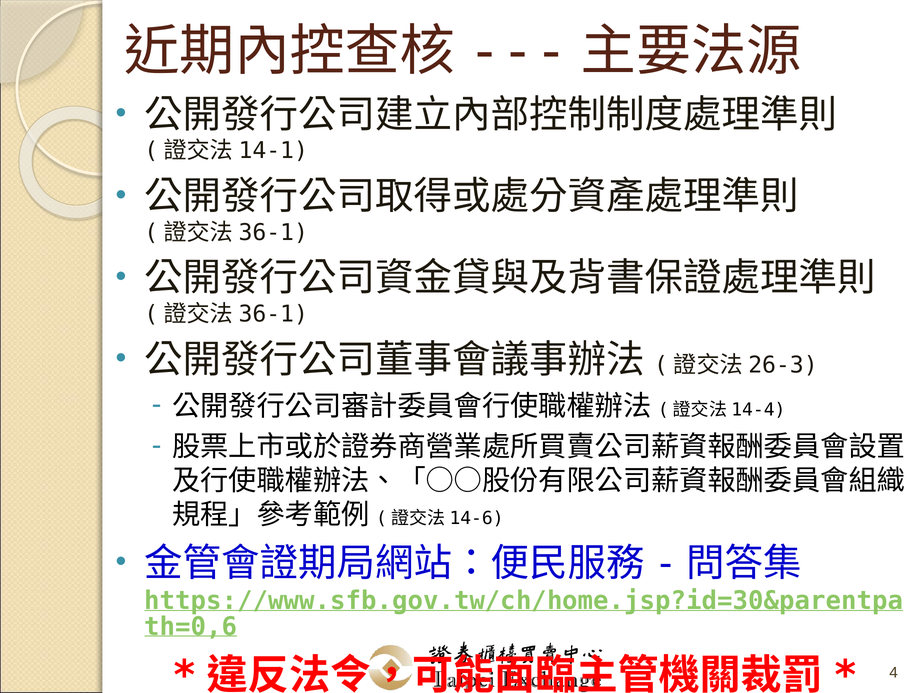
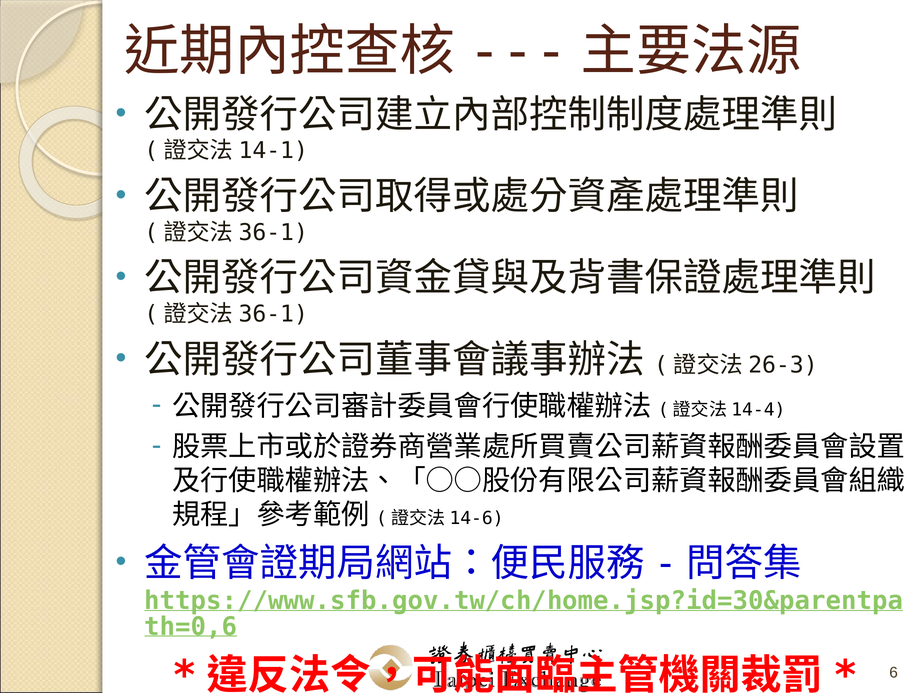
4: 4 -> 6 (894, 672)
